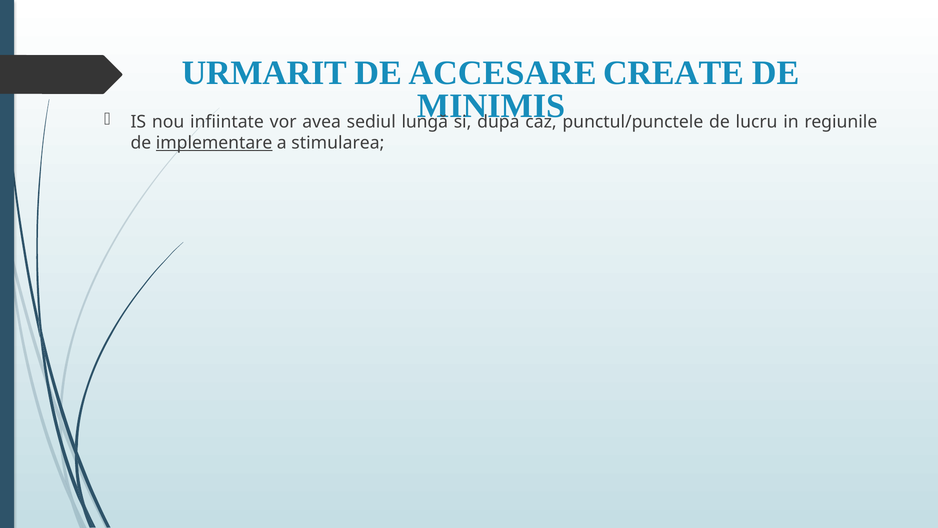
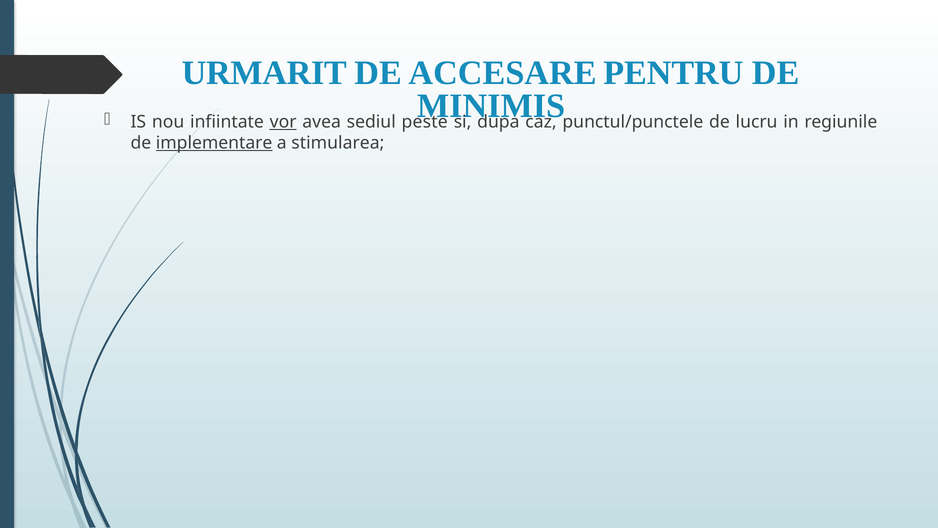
CREATE: CREATE -> PENTRU (673, 73)
vor underline: none -> present (283, 122)
lungă: lungă -> peste (425, 122)
